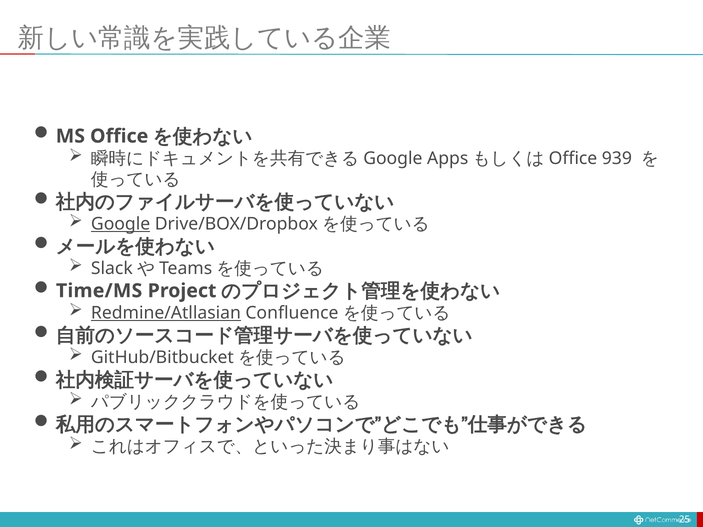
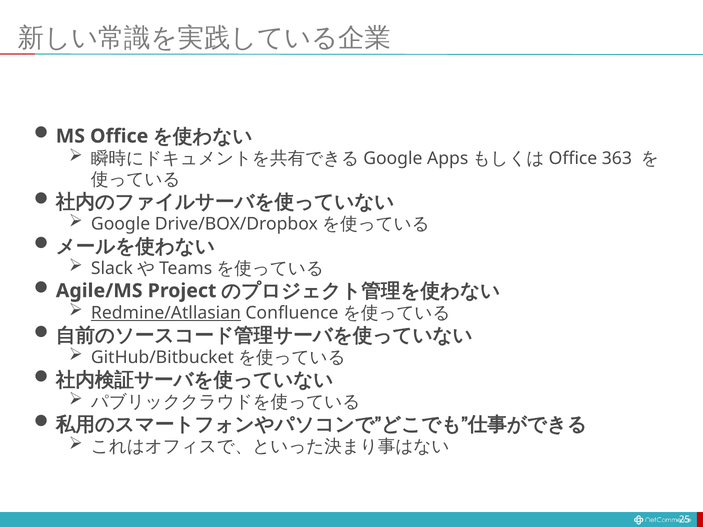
939: 939 -> 363 (617, 158)
Google underline: present -> none (121, 224)
Time/MS: Time/MS -> Agile/MS (99, 291)
